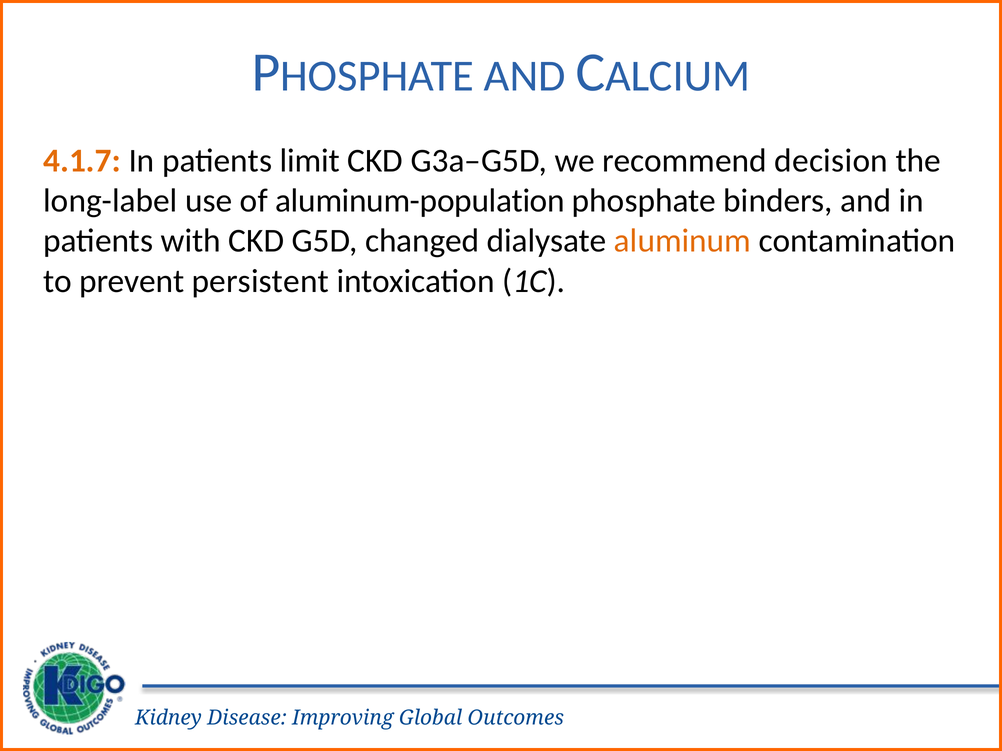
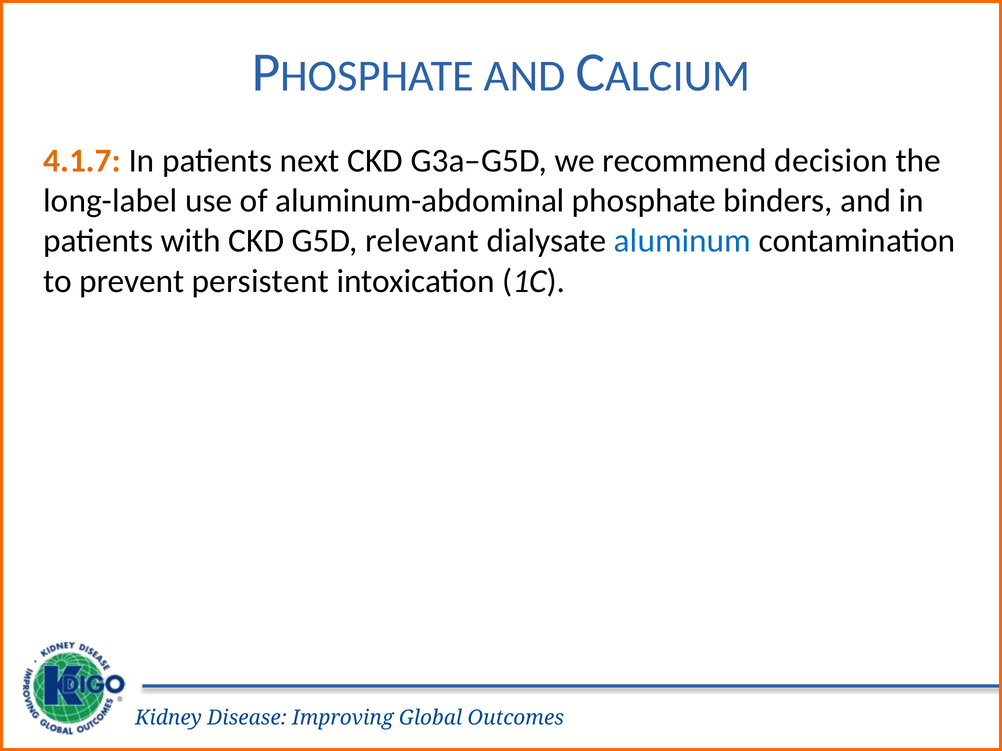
limit: limit -> next (310, 161)
aluminum-population: aluminum-population -> aluminum-abdominal (420, 201)
changed: changed -> relevant (422, 241)
aluminum colour: orange -> blue (683, 241)
